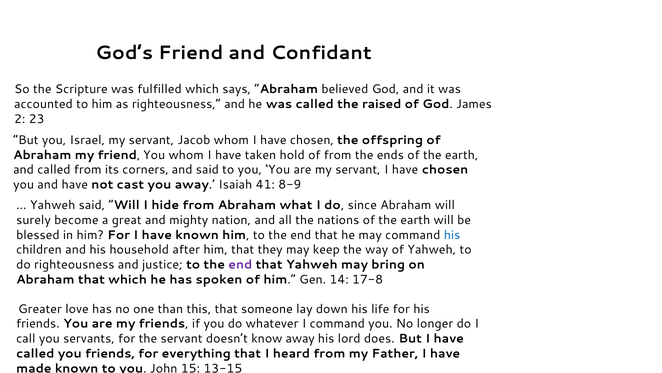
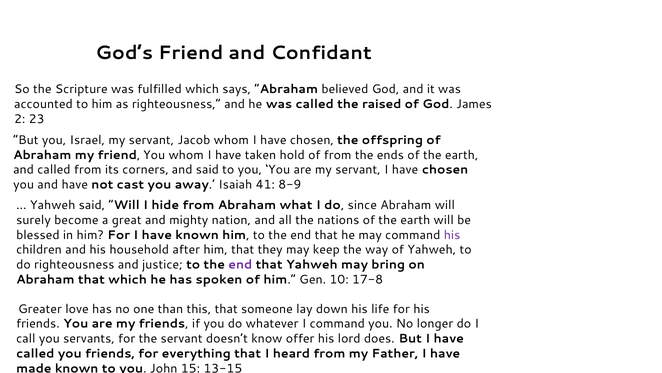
his colour: blue -> purple (452, 235)
14: 14 -> 10 (339, 279)
know away: away -> offer (300, 338)
